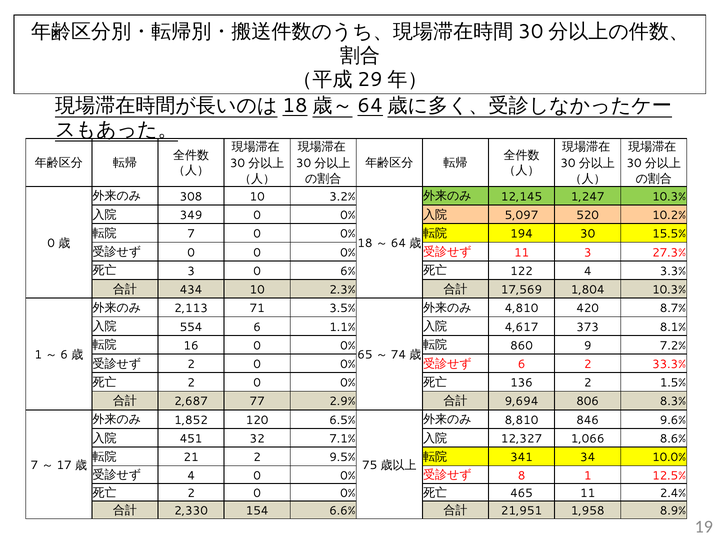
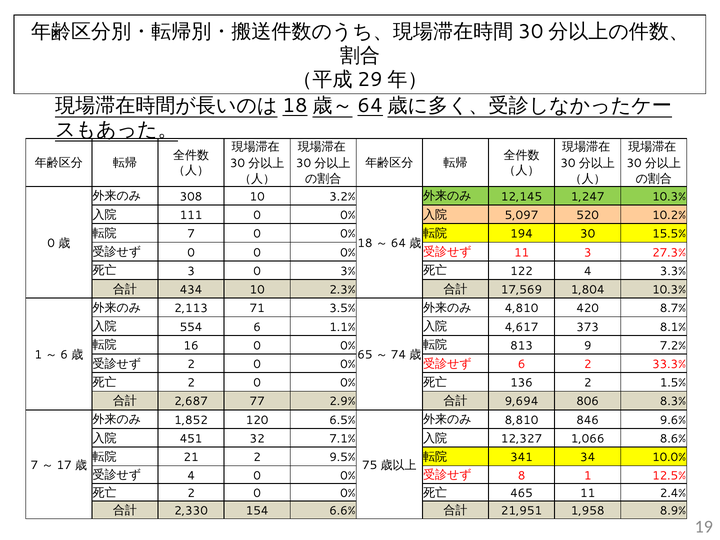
349: 349 -> 111 (191, 215)
6%: 6% -> 3% (348, 271)
860: 860 -> 813 (522, 346)
